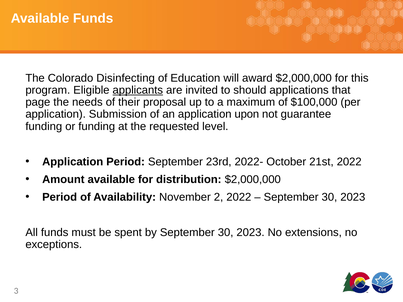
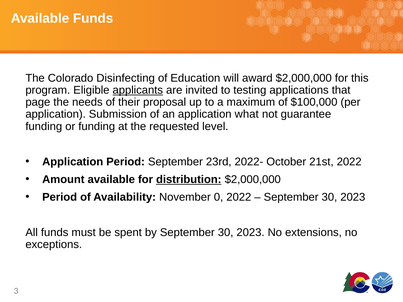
should: should -> testing (250, 90)
upon: upon -> what (247, 114)
distribution underline: none -> present (189, 180)
2: 2 -> 0 (219, 197)
